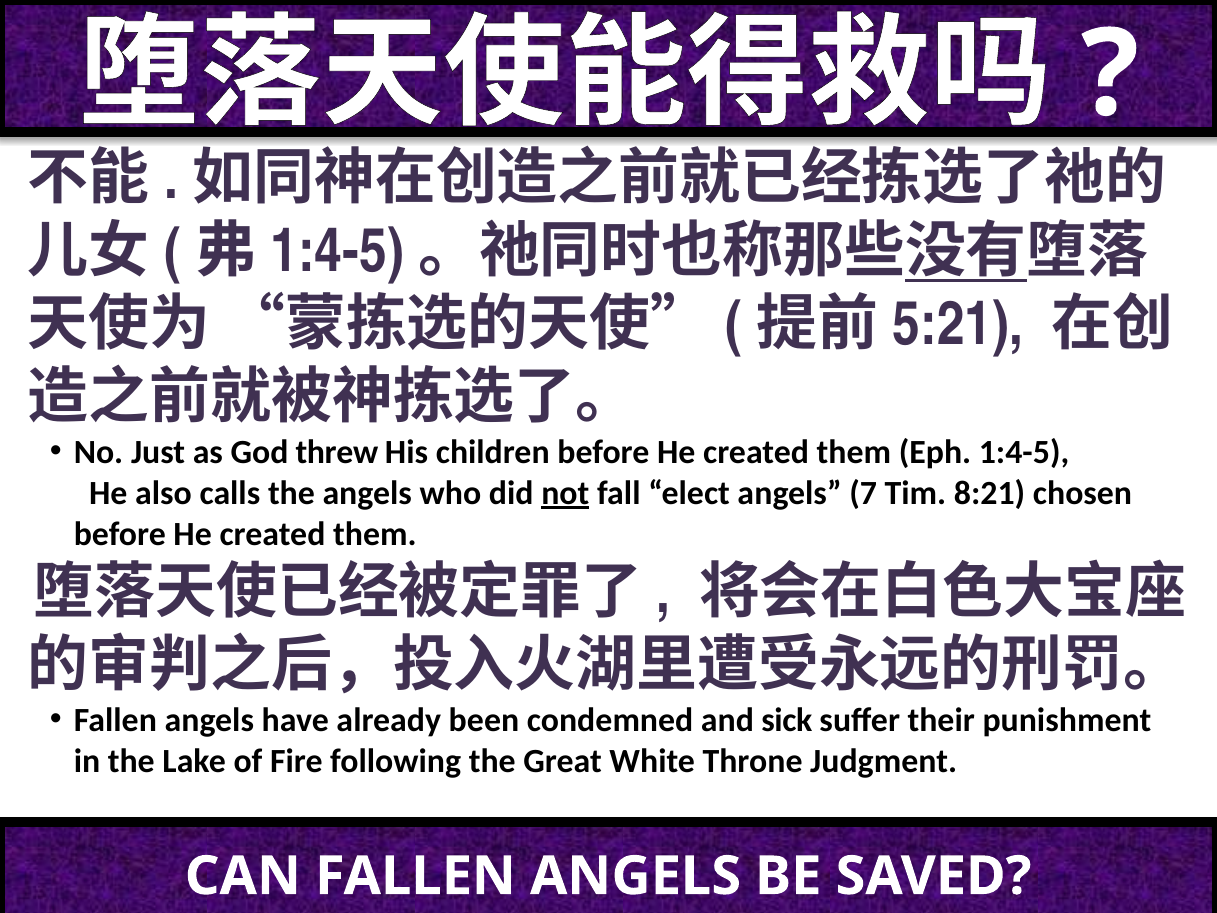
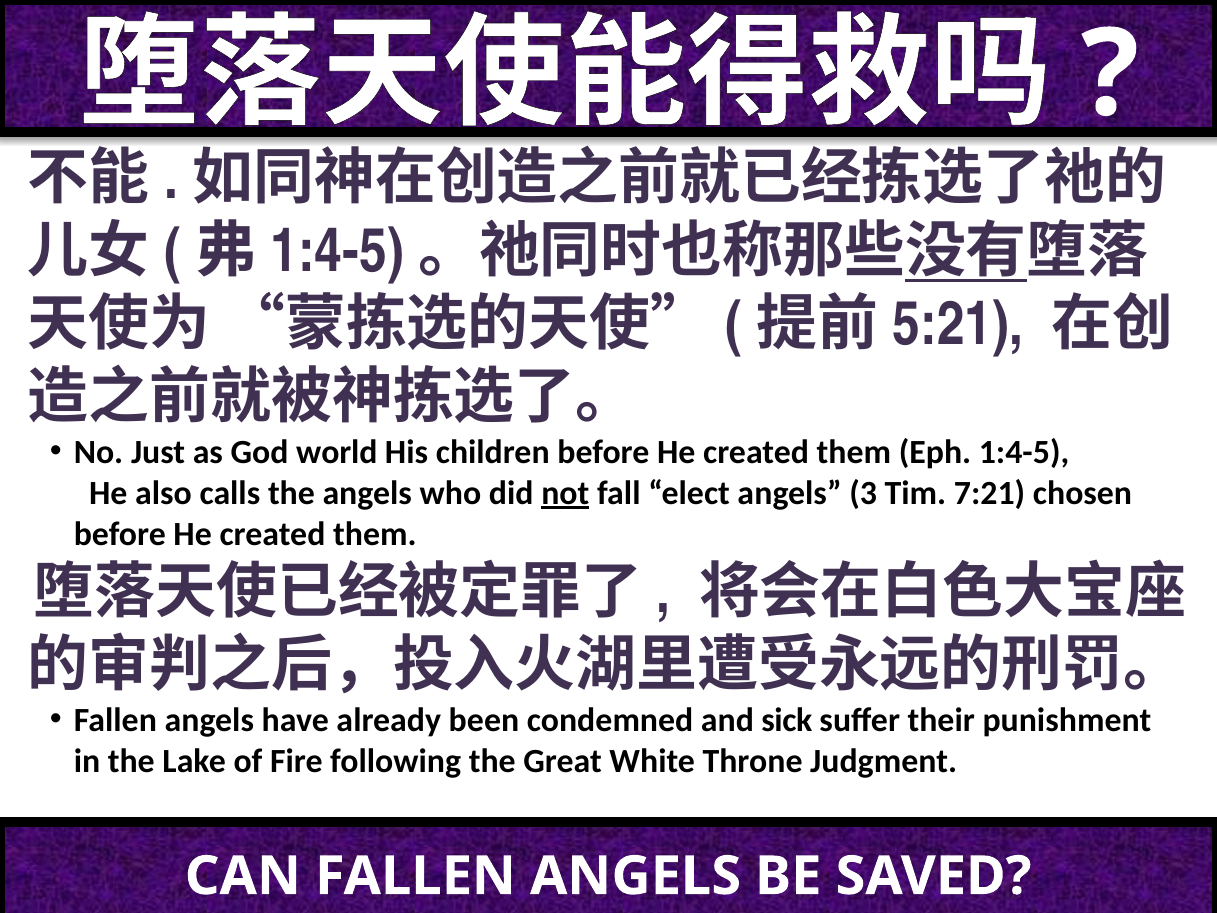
threw: threw -> world (337, 453)
7: 7 -> 3 (863, 493)
8:21: 8:21 -> 7:21 (990, 493)
